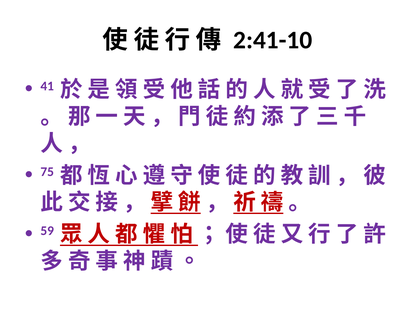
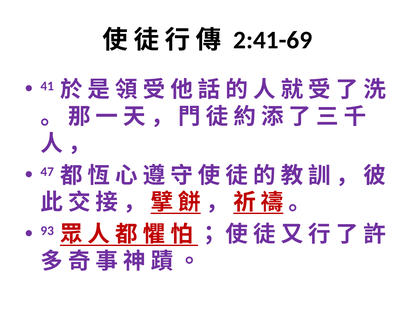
2:41-10: 2:41-10 -> 2:41-69 (273, 40)
75: 75 -> 47 (47, 172)
59: 59 -> 93 (47, 231)
